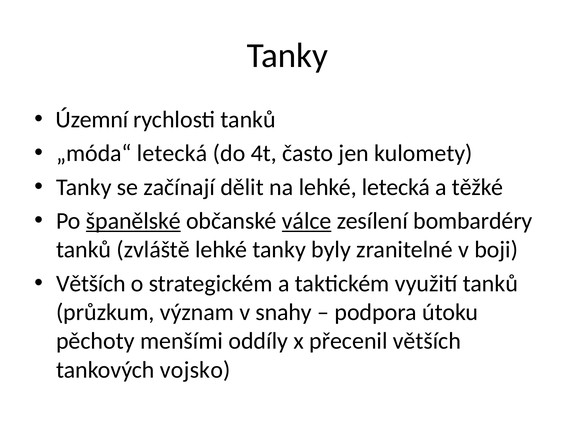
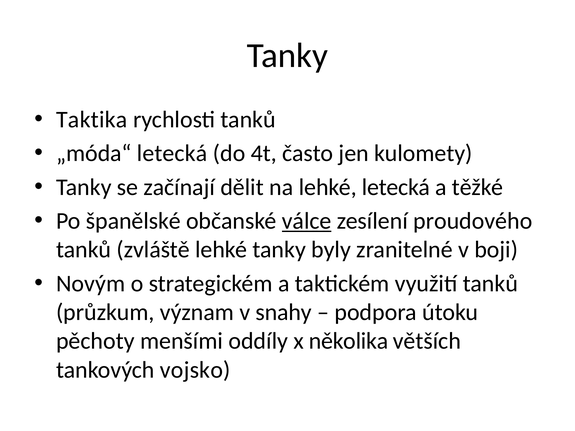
Územní: Územní -> Taktika (92, 120)
španělské underline: present -> none (133, 221)
bombardéry: bombardéry -> proudového (473, 221)
Větších: Větších -> Novým (91, 284)
přecenil: přecenil -> několika (349, 341)
